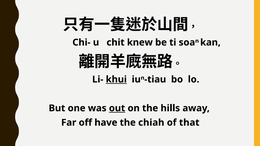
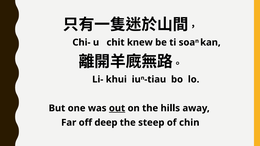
khui underline: present -> none (116, 79)
have: have -> deep (106, 123)
chiah: chiah -> steep (151, 123)
that: that -> chin (189, 123)
